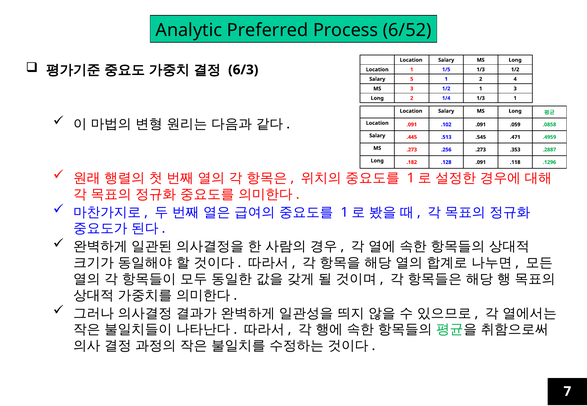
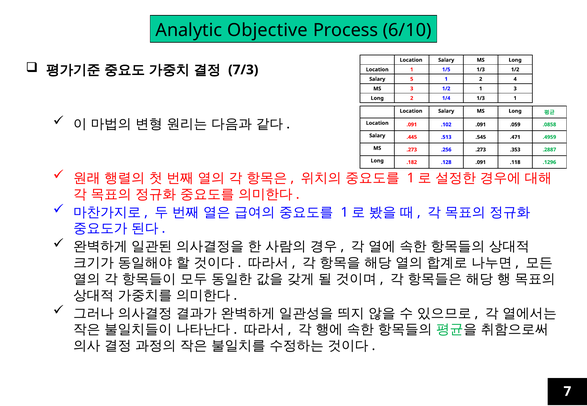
Preferred: Preferred -> Objective (267, 30)
6/52: 6/52 -> 6/10 (407, 30)
6/3: 6/3 -> 7/3 (243, 70)
